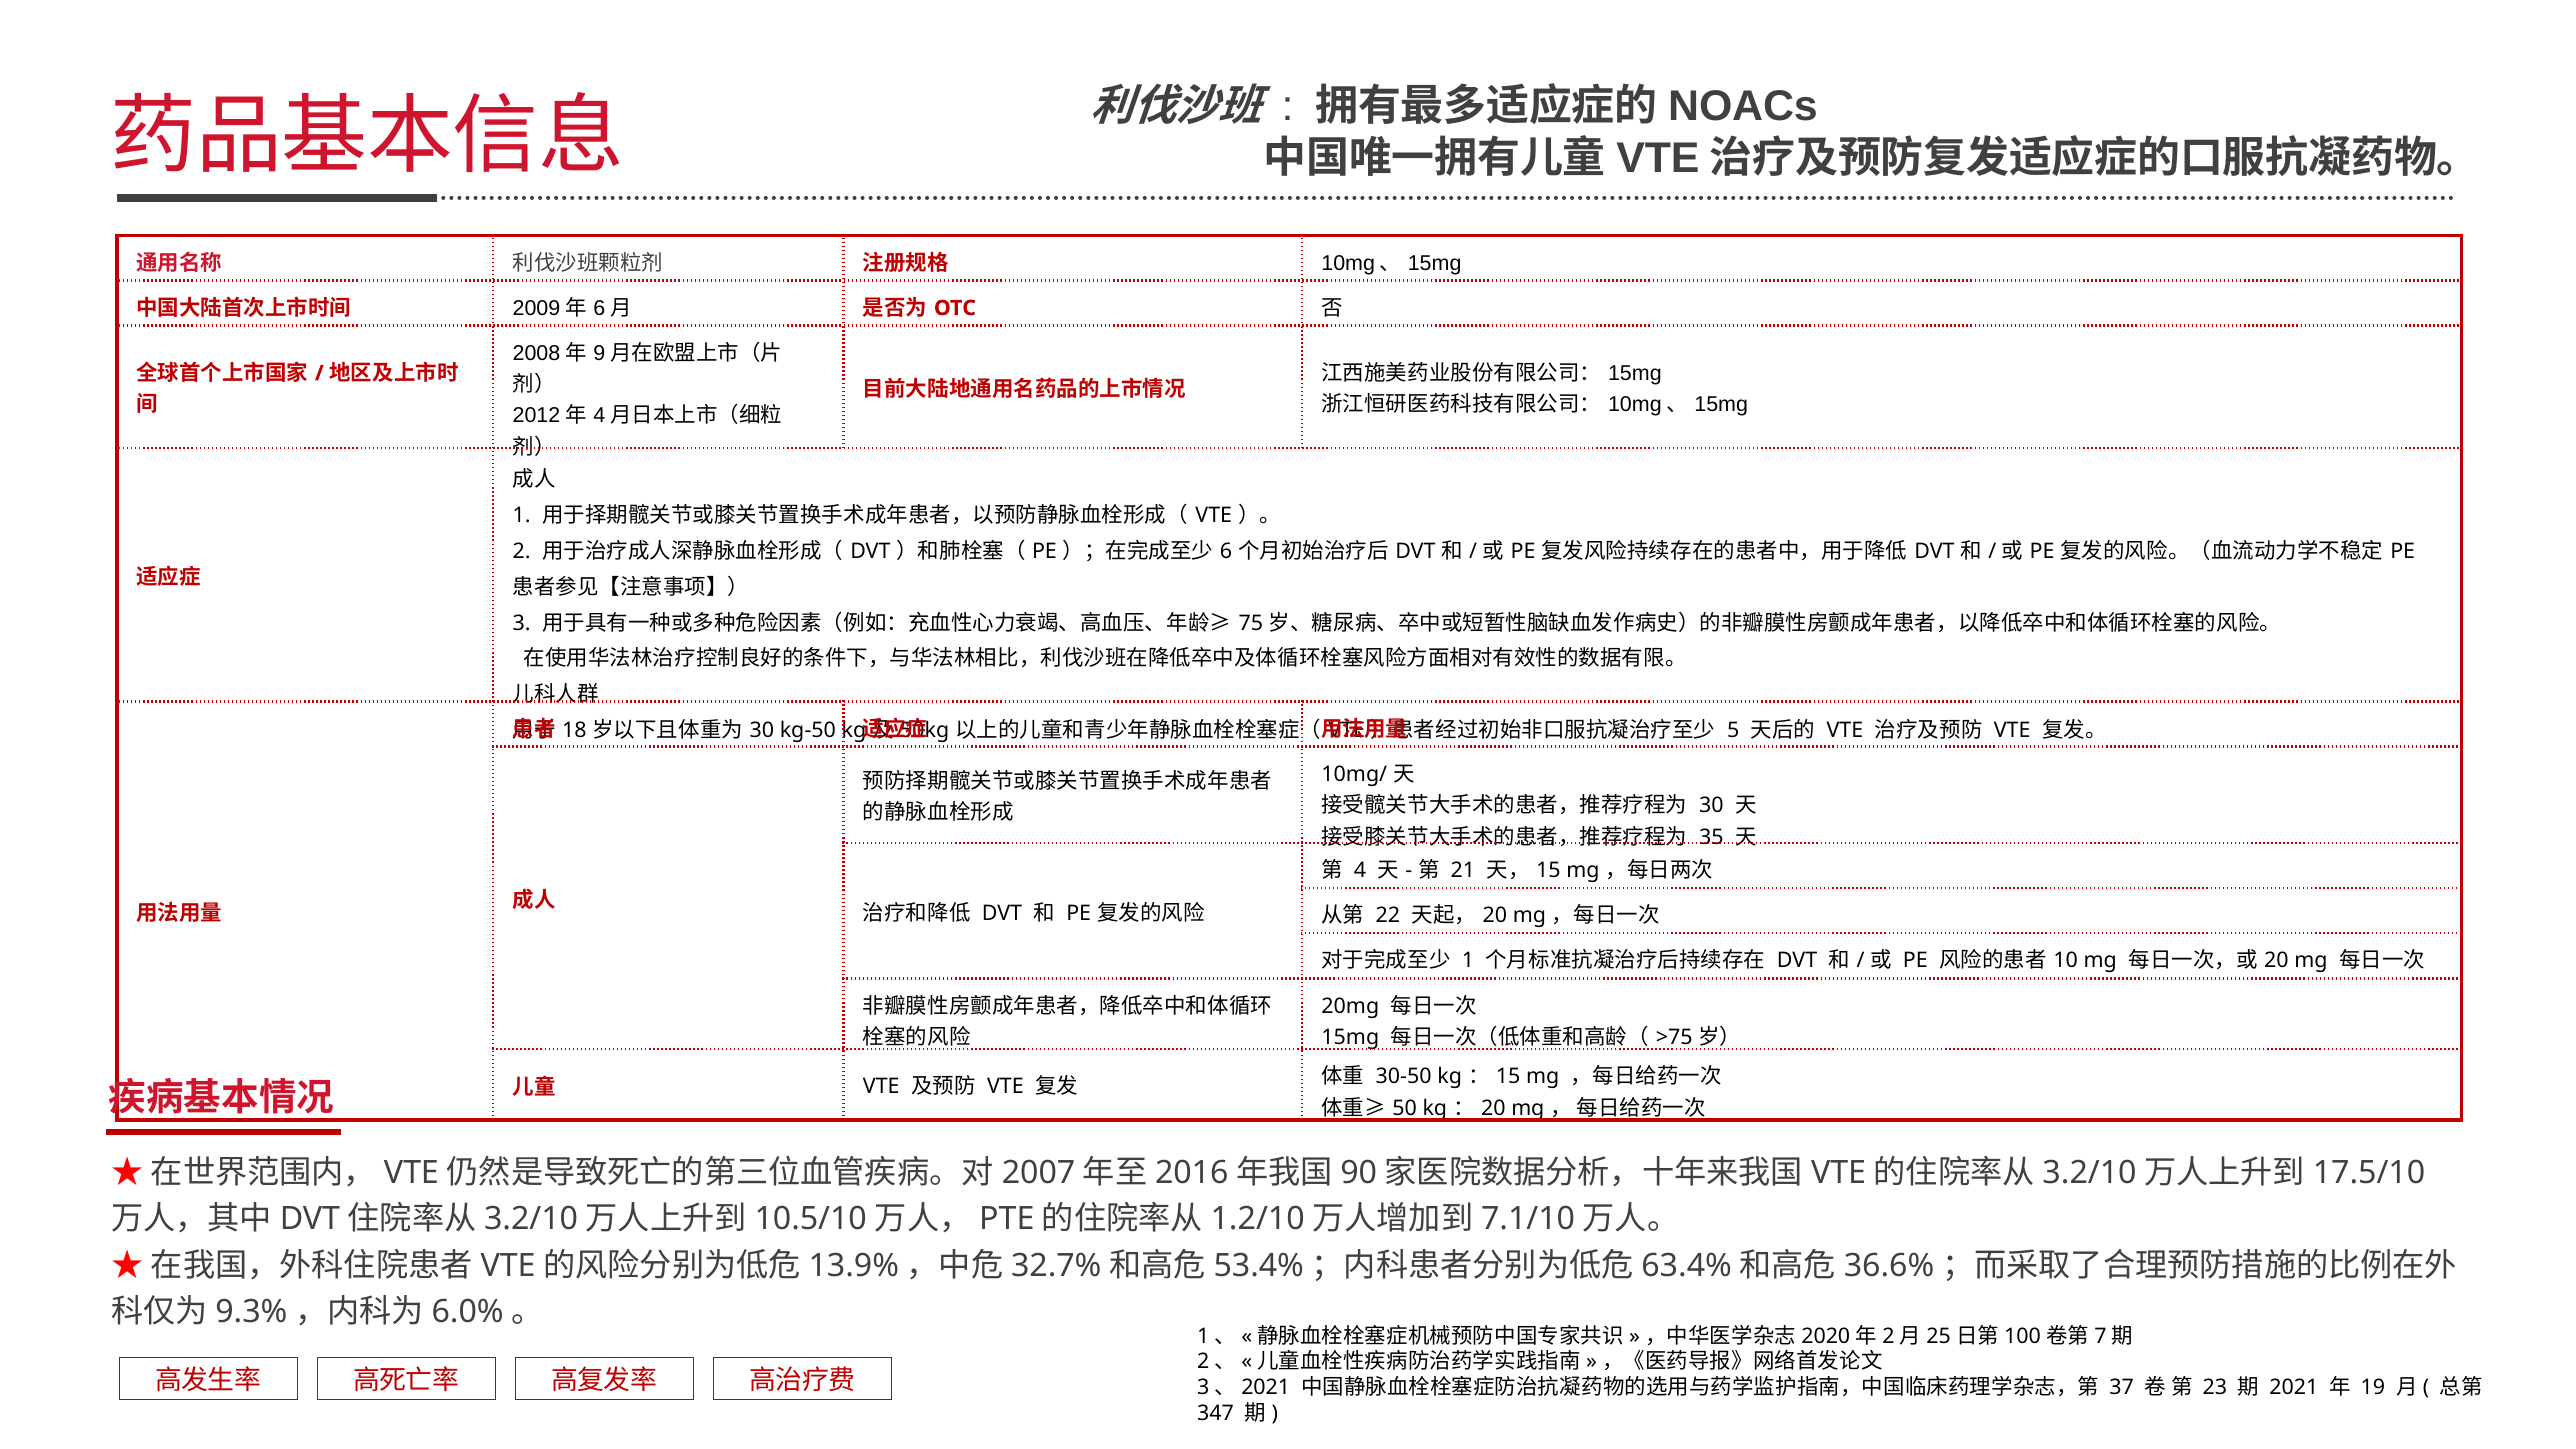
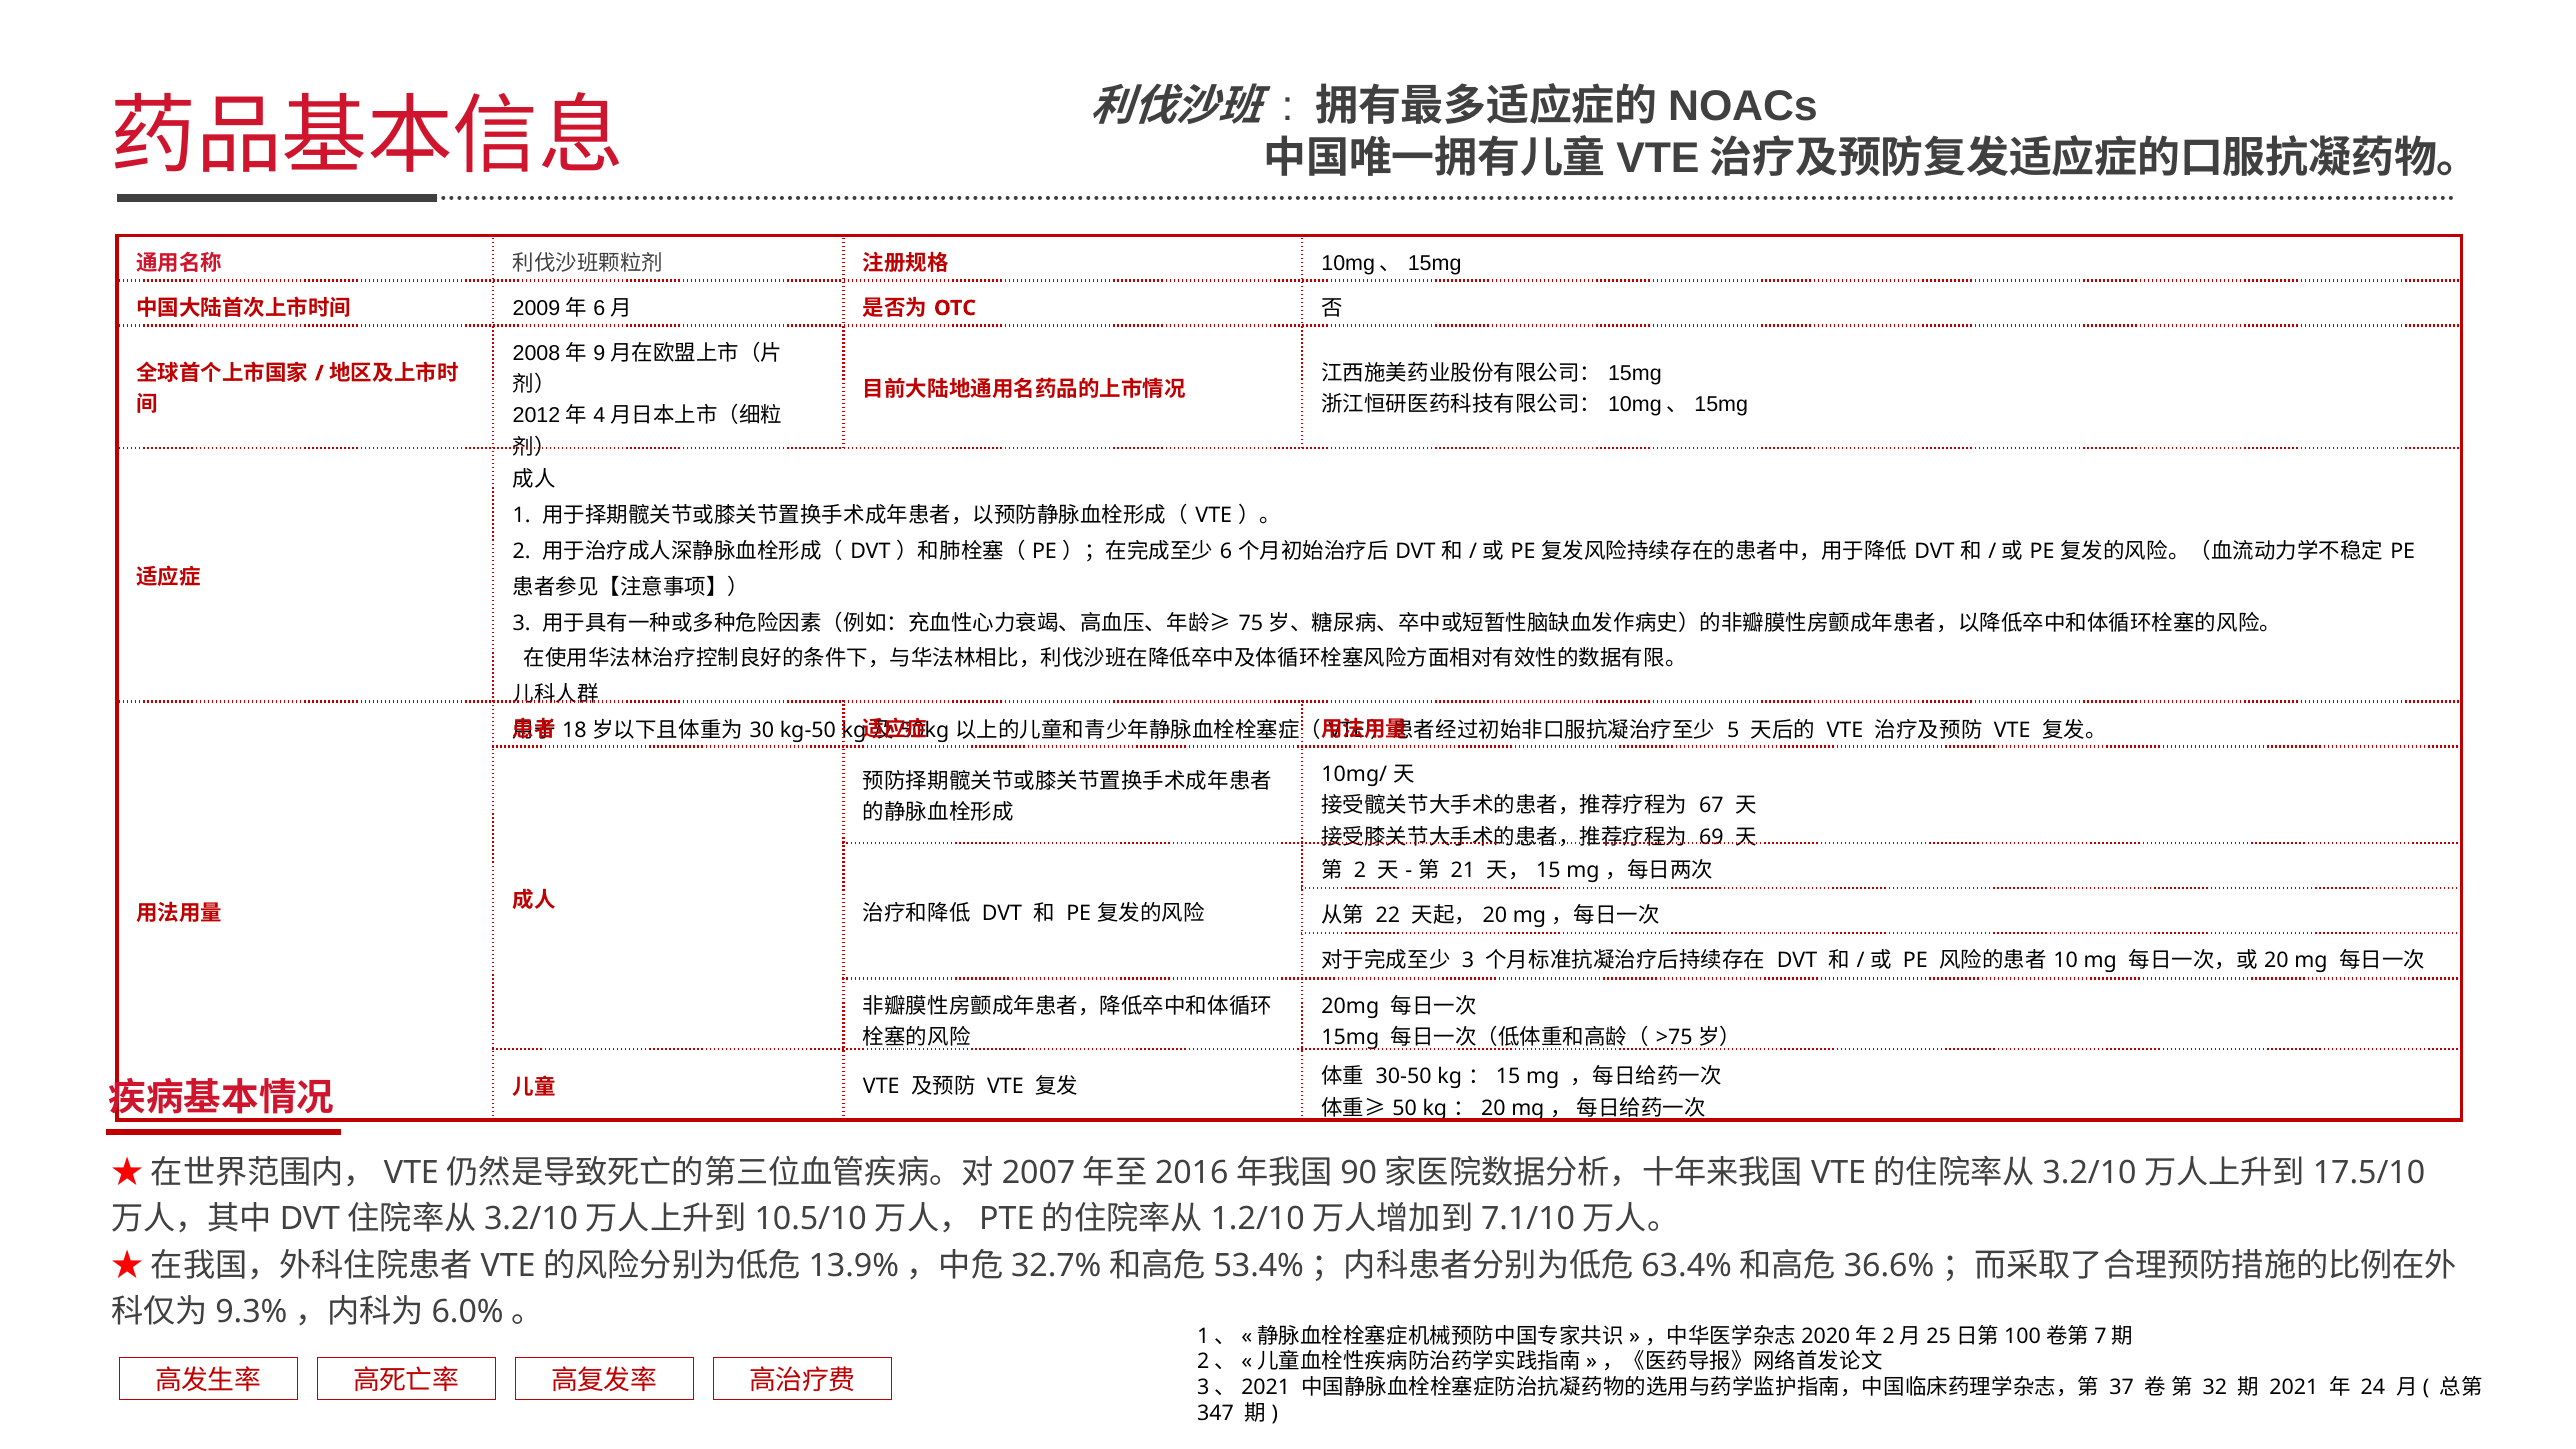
30: 30 -> 67 (1711, 806)
35: 35 -> 69 (1711, 837)
4: 4 -> 2 (1360, 871)
1: 1 -> 3 (1468, 961)
23: 23 -> 32 (2215, 1387)
19: 19 -> 24 (2373, 1387)
